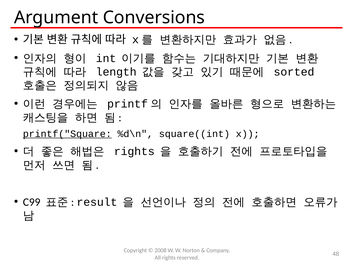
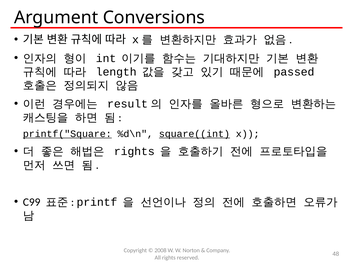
sorted: sorted -> passed (294, 72)
printf: printf -> result (128, 104)
square((int underline: none -> present (194, 134)
result: result -> printf (97, 202)
